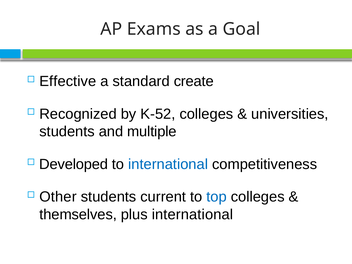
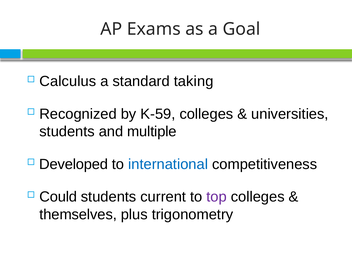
Effective: Effective -> Calculus (68, 81)
create: create -> taking (194, 81)
K-52: K-52 -> K-59 (158, 114)
Other: Other -> Could (58, 197)
top colour: blue -> purple (217, 197)
plus international: international -> trigonometry (192, 214)
